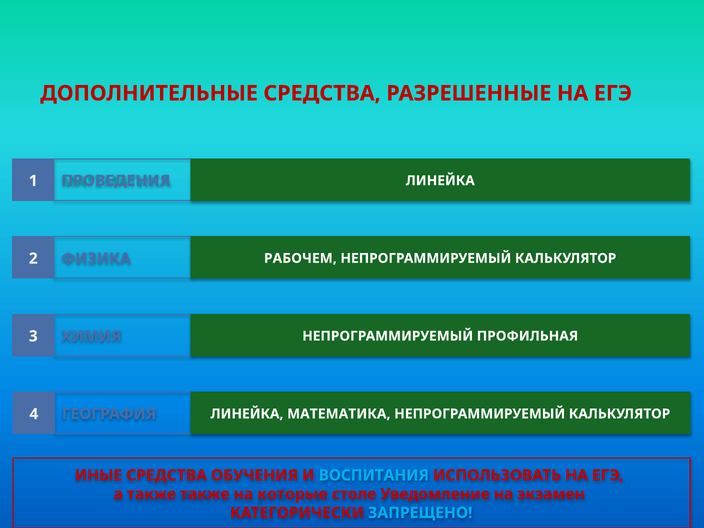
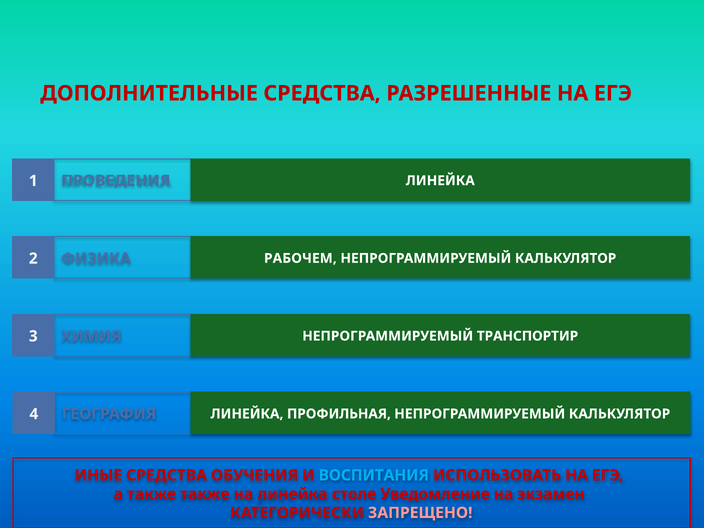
ПРОФИЛЬНАЯ: ПРОФИЛЬНАЯ -> ТРАНСПОРТИР (527, 336)
МАТЕМАТИКА: МАТЕМАТИКА -> ПРОФИЛЬНАЯ (339, 414)
на которые: которые -> линейка (292, 494)
ЗАПРЕЩЕНО colour: light blue -> pink (420, 513)
